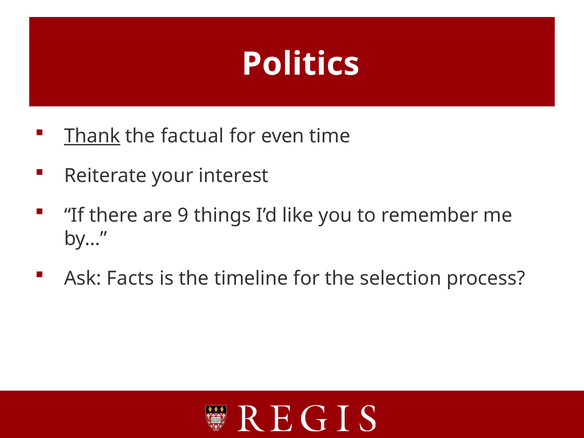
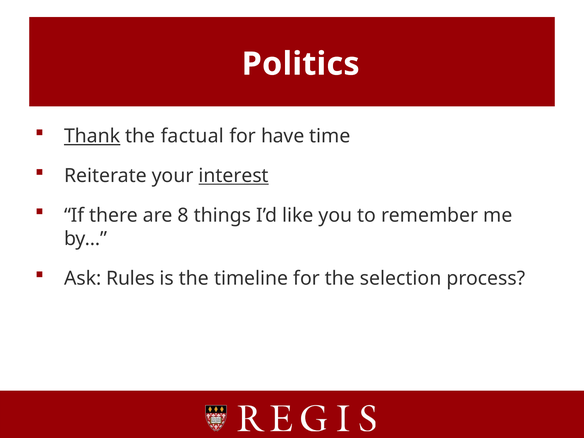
even: even -> have (283, 136)
interest underline: none -> present (234, 176)
9: 9 -> 8 (183, 215)
Facts: Facts -> Rules (131, 278)
